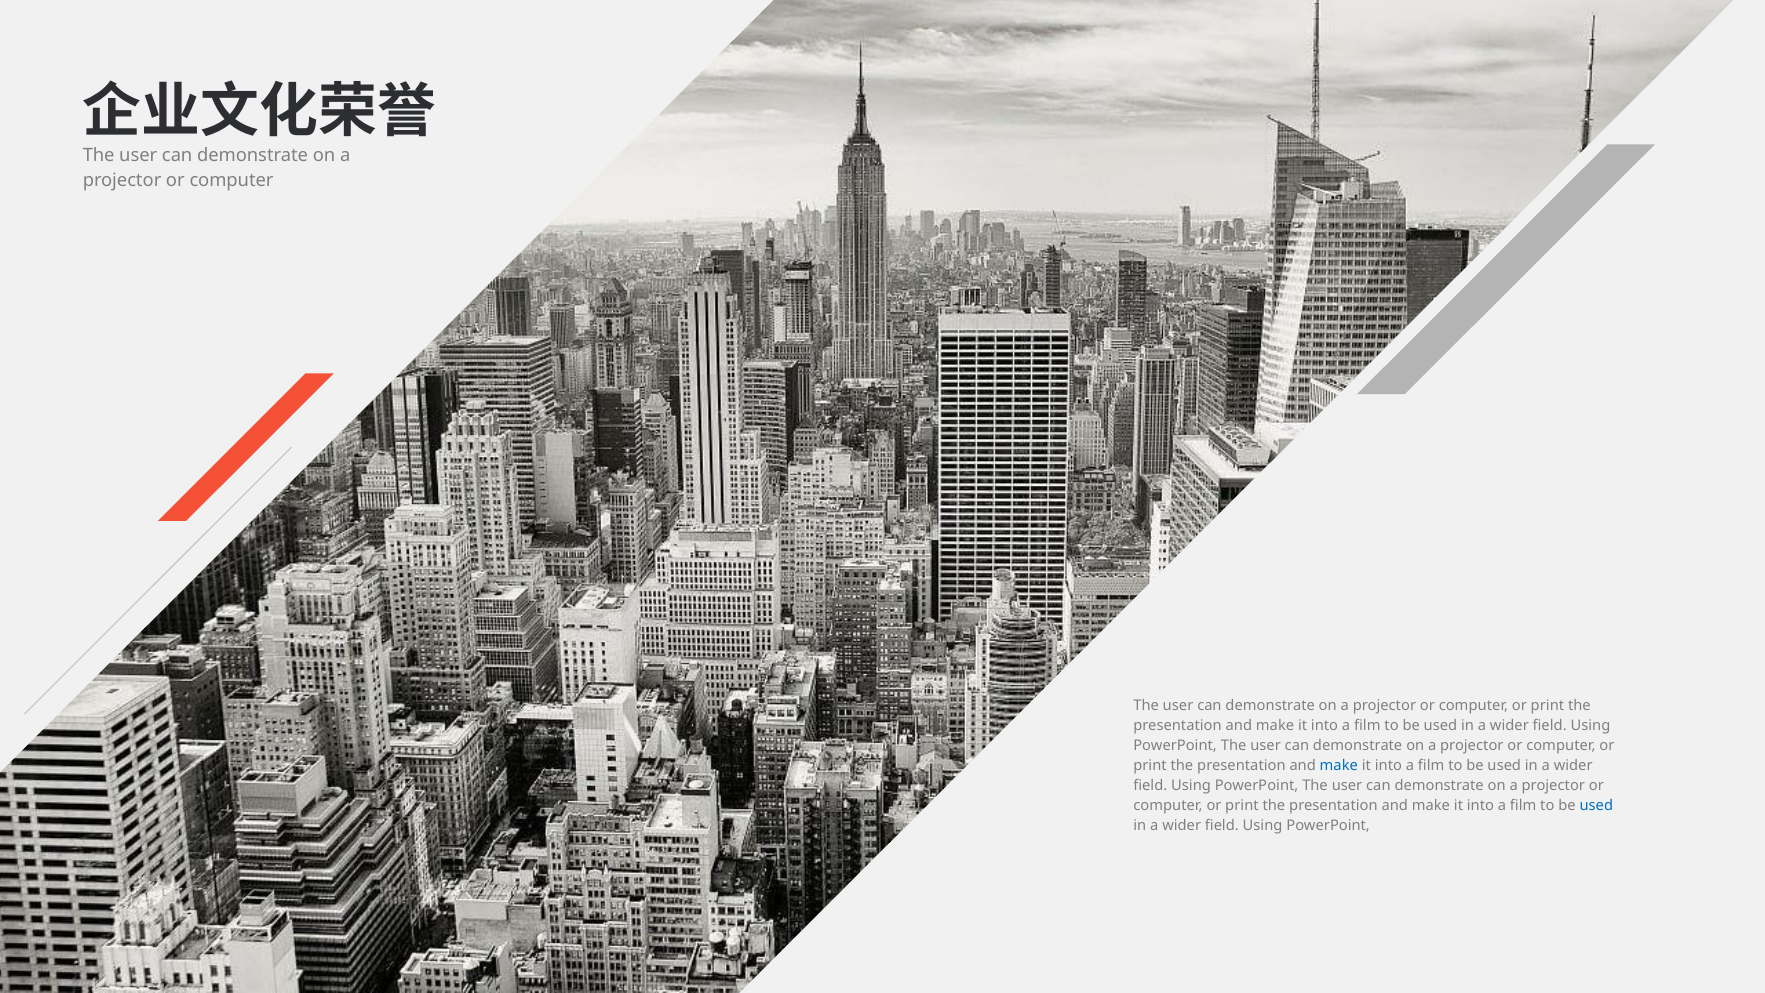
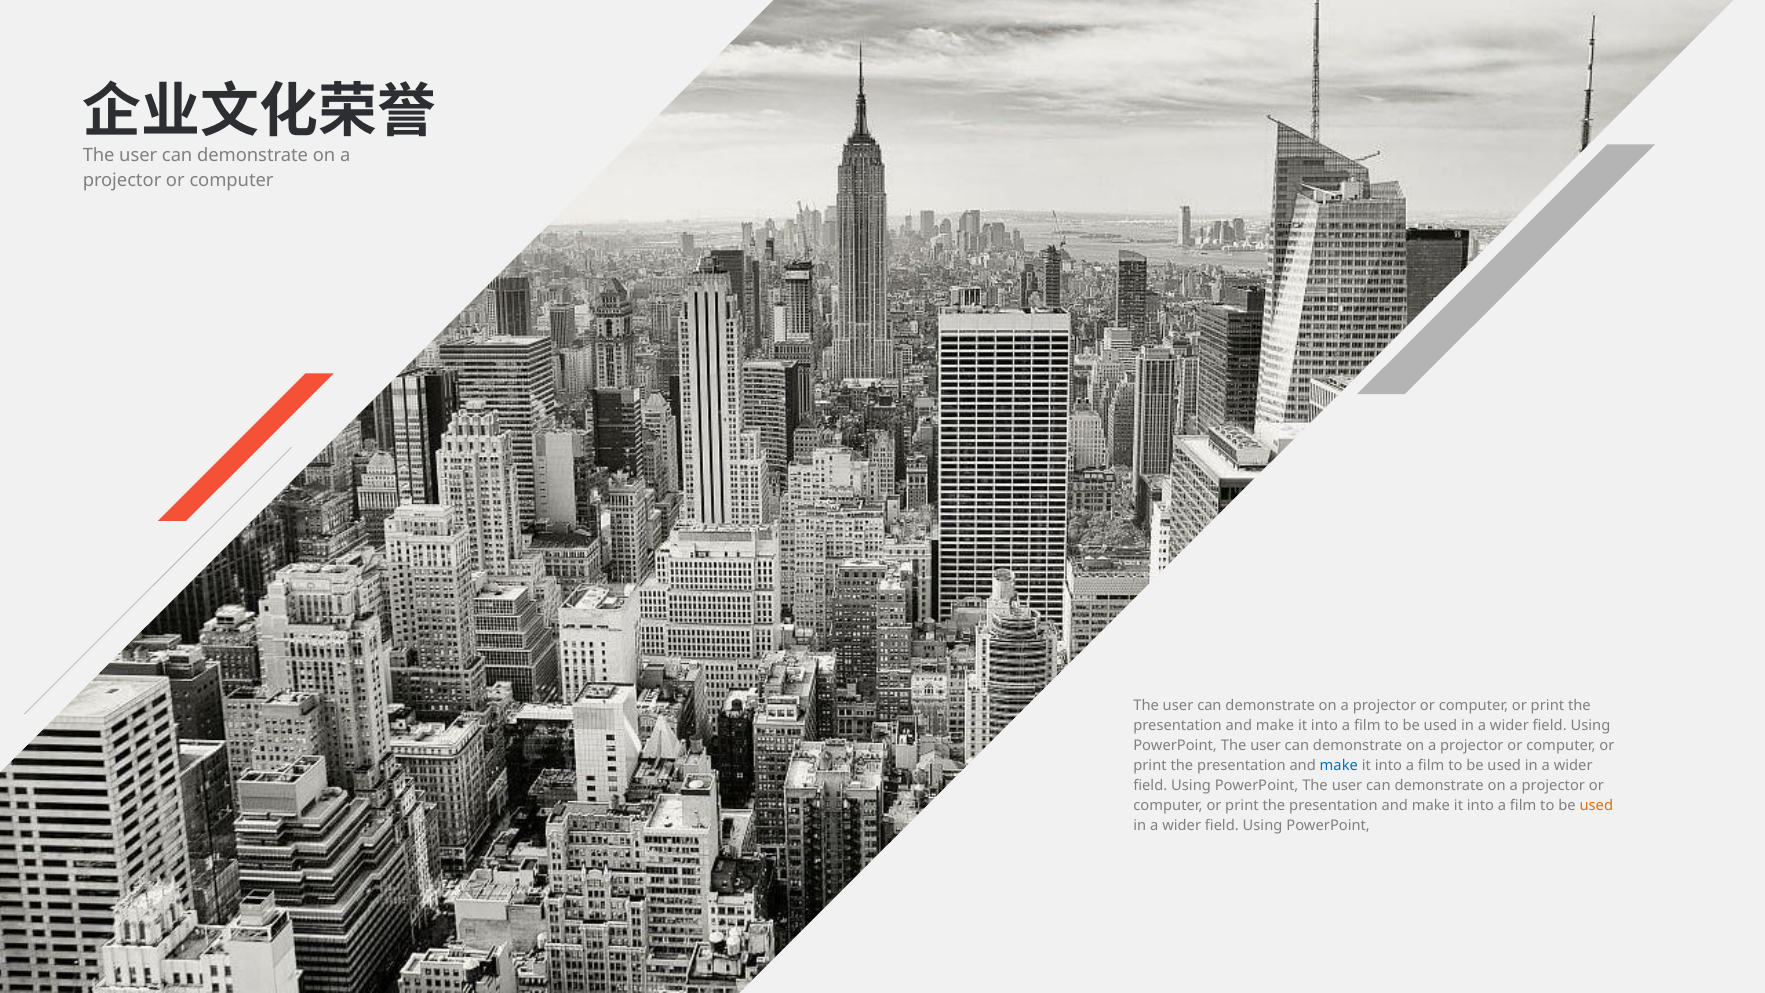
used colour: blue -> orange (1596, 805)
